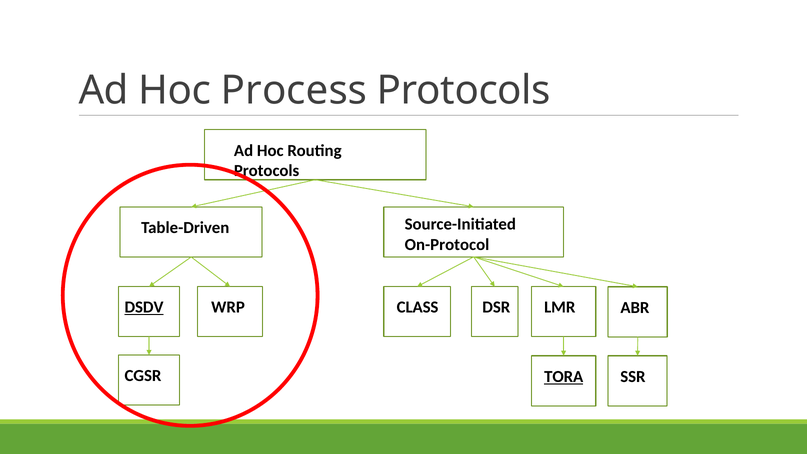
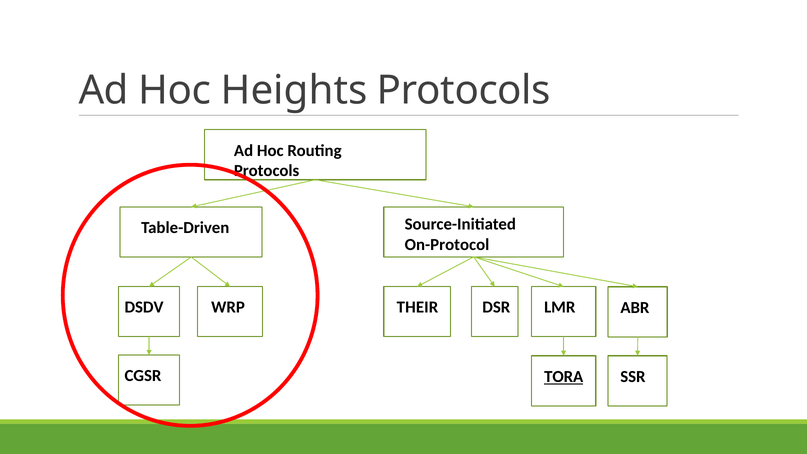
Process: Process -> Heights (294, 90)
DSDV underline: present -> none (144, 307)
CLASS: CLASS -> THEIR (417, 307)
